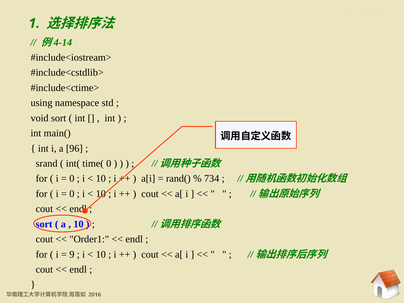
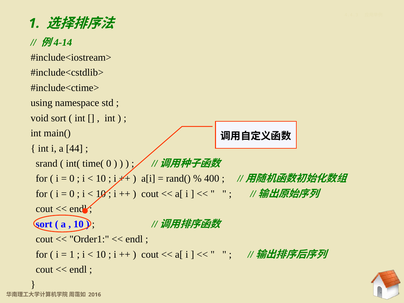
96: 96 -> 44 (74, 148)
734: 734 -> 400 (212, 179)
9: 9 -> 1 (72, 254)
